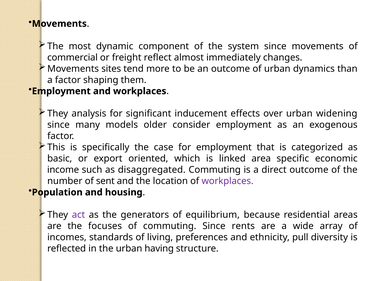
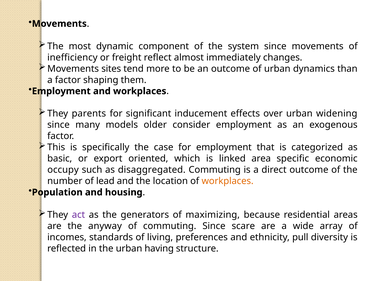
commercial: commercial -> inefficiency (72, 57)
analysis: analysis -> parents (89, 113)
income: income -> occupy (63, 170)
sent: sent -> lead (105, 181)
workplaces colour: purple -> orange (228, 181)
equilibrium: equilibrium -> maximizing (213, 214)
focuses: focuses -> anyway (105, 226)
rents: rents -> scare (243, 226)
